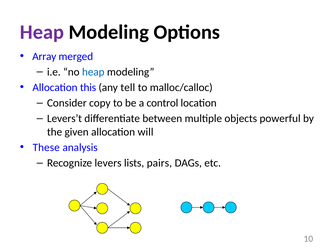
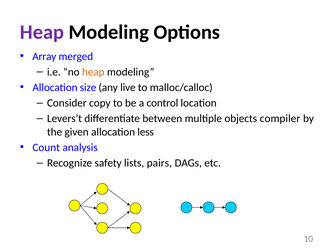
heap colour: blue -> orange (93, 72)
this: this -> size (88, 87)
tell: tell -> live (128, 87)
powerful: powerful -> compiler (280, 118)
will: will -> less (146, 132)
These: These -> Count (46, 147)
levers: levers -> safety (108, 163)
